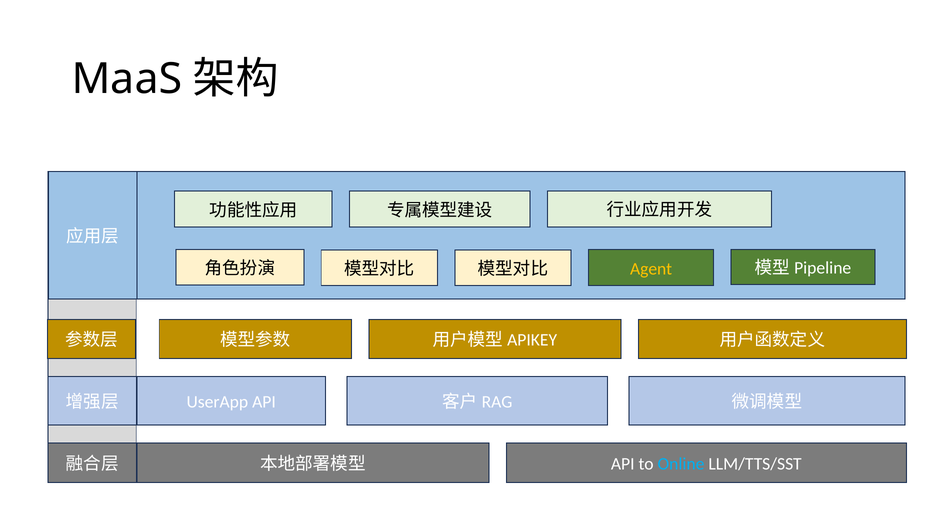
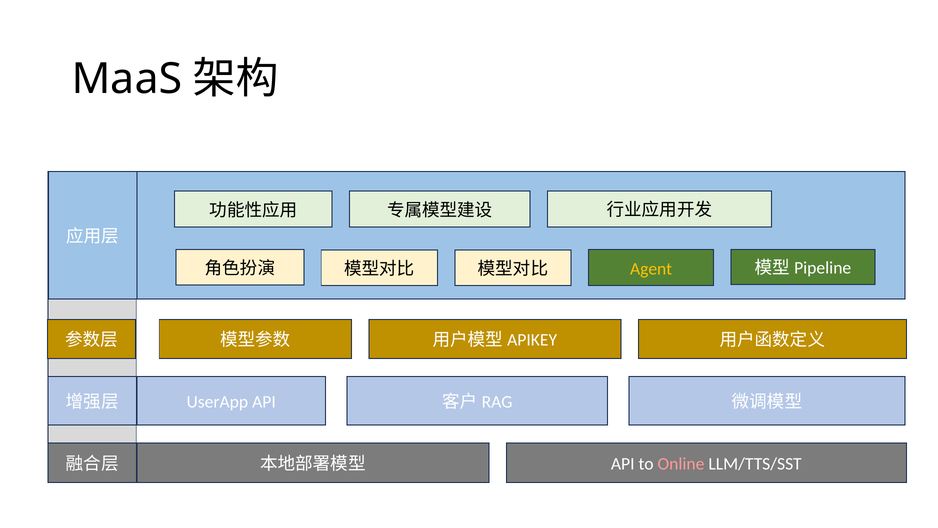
Online colour: light blue -> pink (681, 464)
